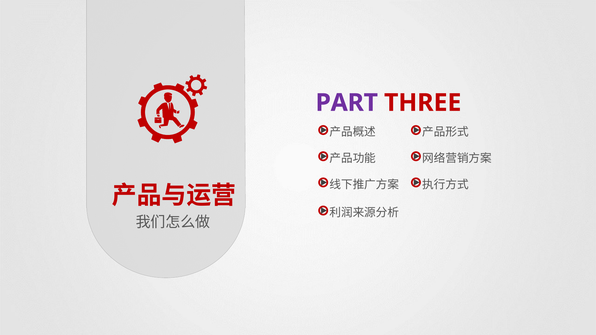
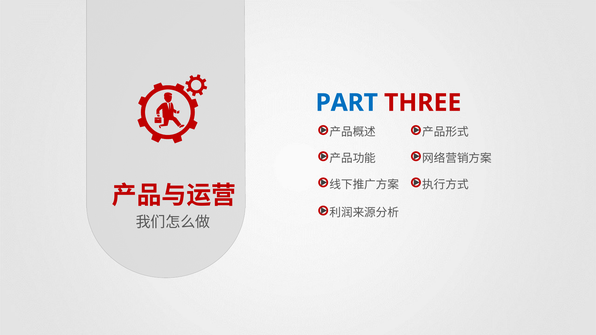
PART colour: purple -> blue (347, 103)
